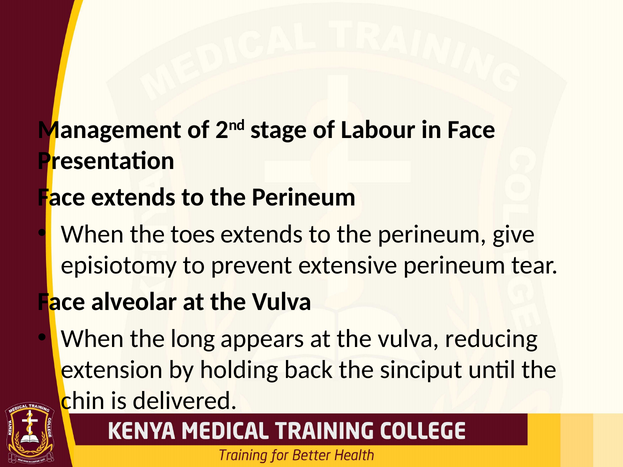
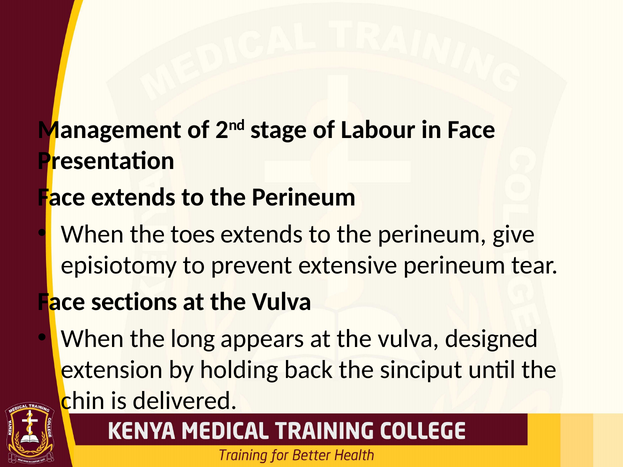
alveolar: alveolar -> sections (134, 302)
reducing: reducing -> designed (492, 339)
